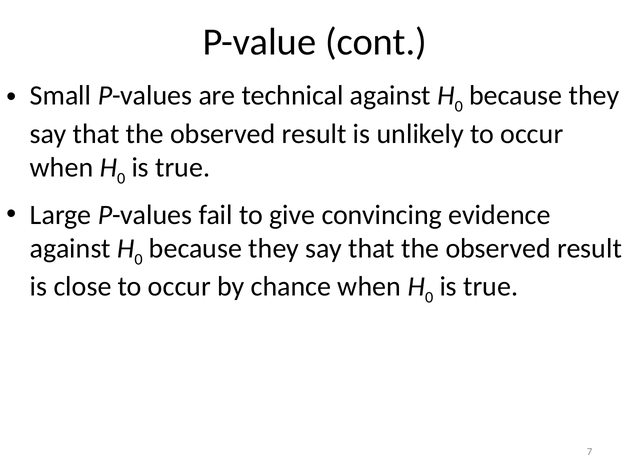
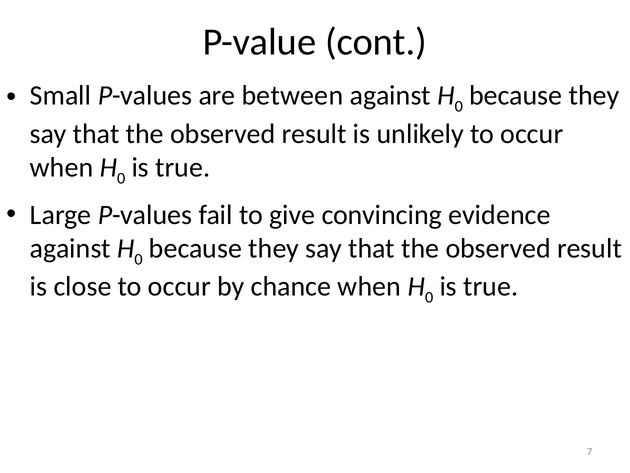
technical: technical -> between (292, 95)
